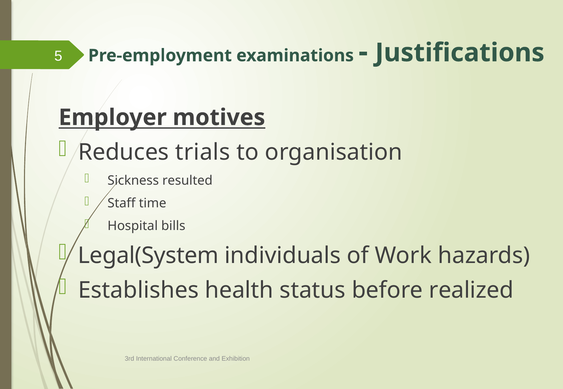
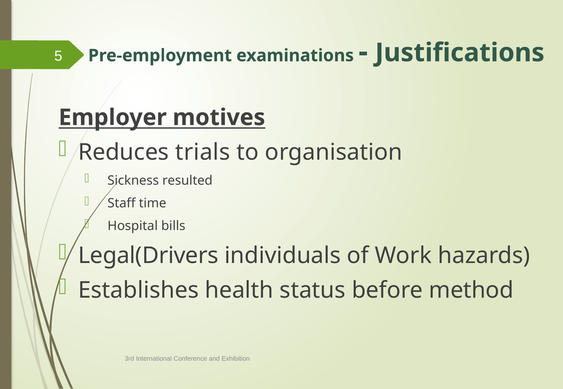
Legal(System: Legal(System -> Legal(Drivers (148, 256)
realized: realized -> method (471, 291)
